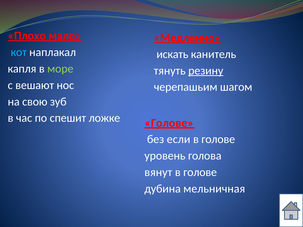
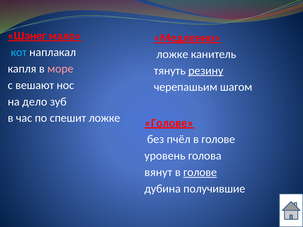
Плохо: Плохо -> Шанег (27, 36)
искать: искать -> ложке (172, 54)
море colour: light green -> pink (60, 69)
свою: свою -> дело (35, 102)
если: если -> пчёл (179, 140)
голове underline: none -> present (200, 173)
мельничная: мельничная -> получившие (214, 189)
